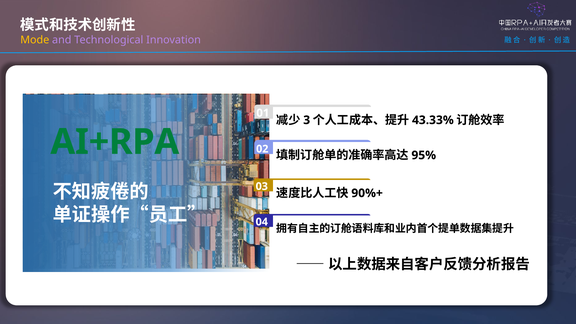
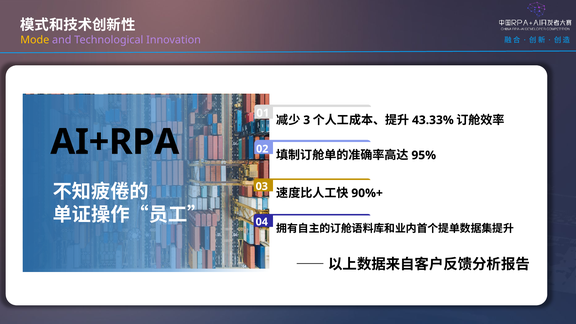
AI+RPA colour: green -> black (115, 142)
